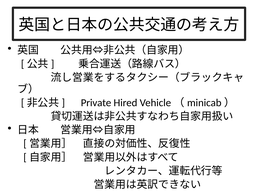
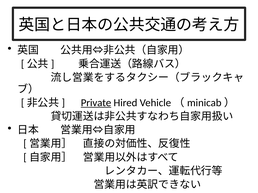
Private underline: none -> present (96, 103)
